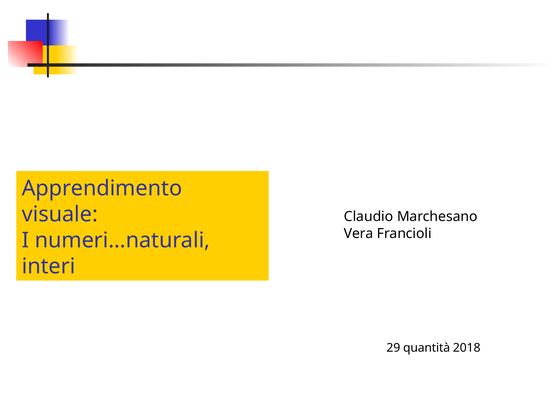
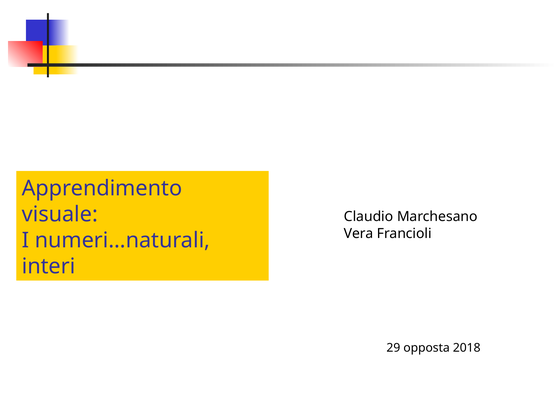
quantità: quantità -> opposta (427, 348)
